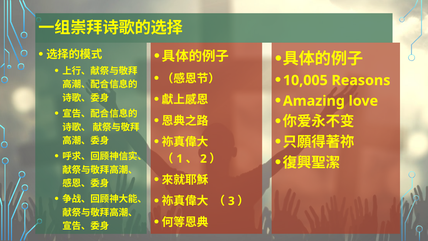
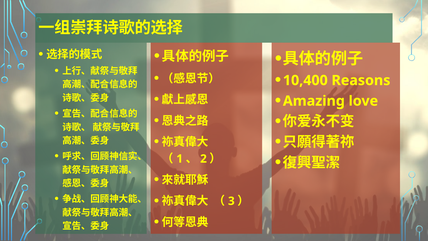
10,005: 10,005 -> 10,400 (305, 80)
